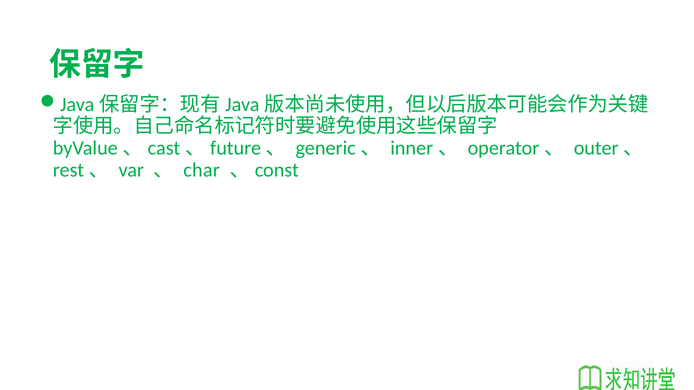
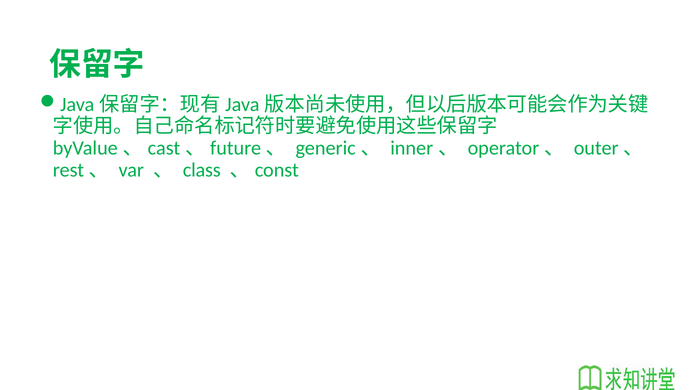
char: char -> class (202, 170)
